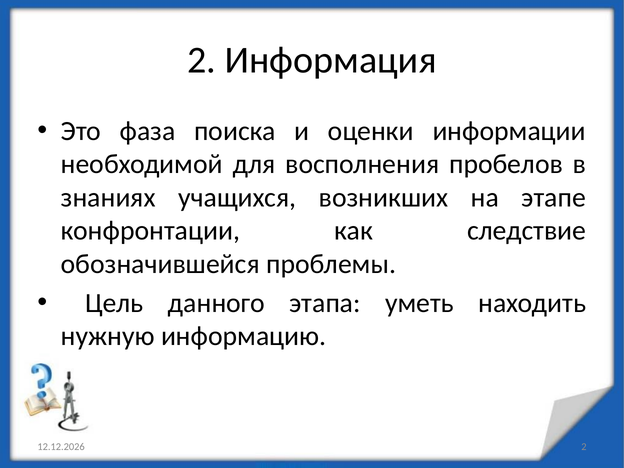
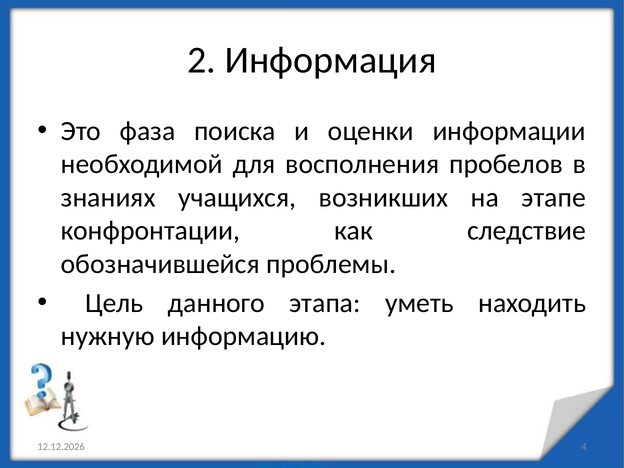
2: 2 -> 4 (584, 447)
